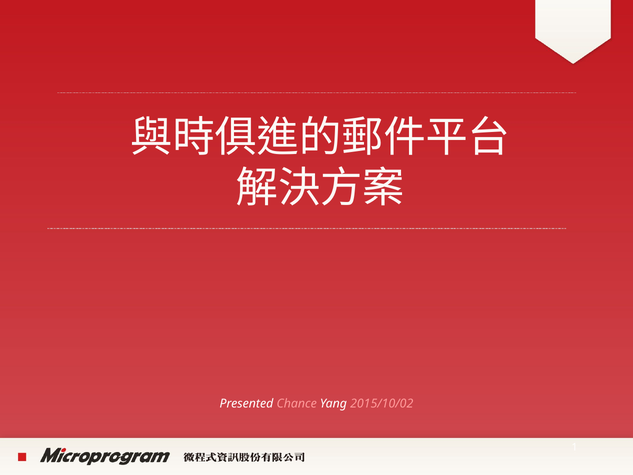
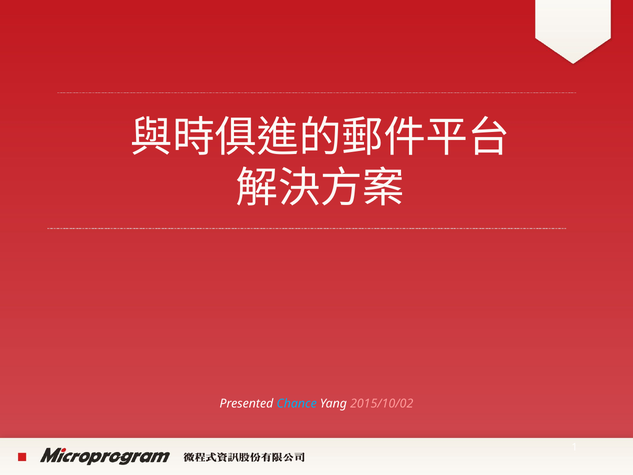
Chance colour: pink -> light blue (297, 403)
